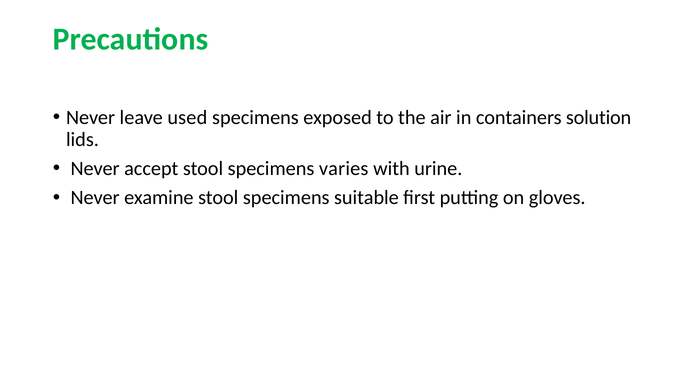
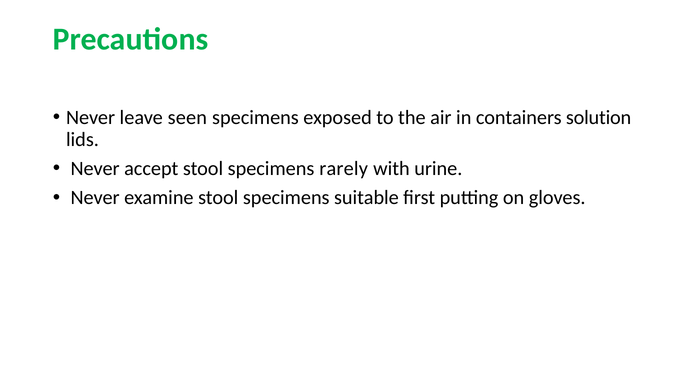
used: used -> seen (187, 118)
varies: varies -> rarely (344, 169)
